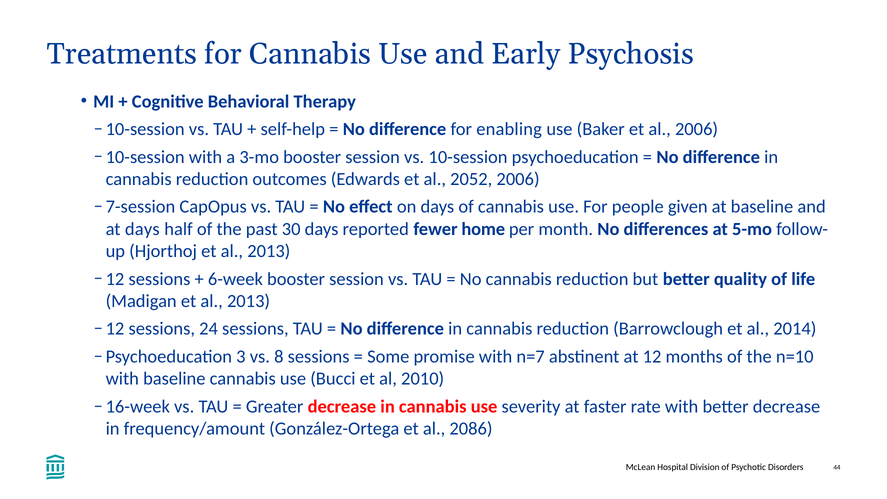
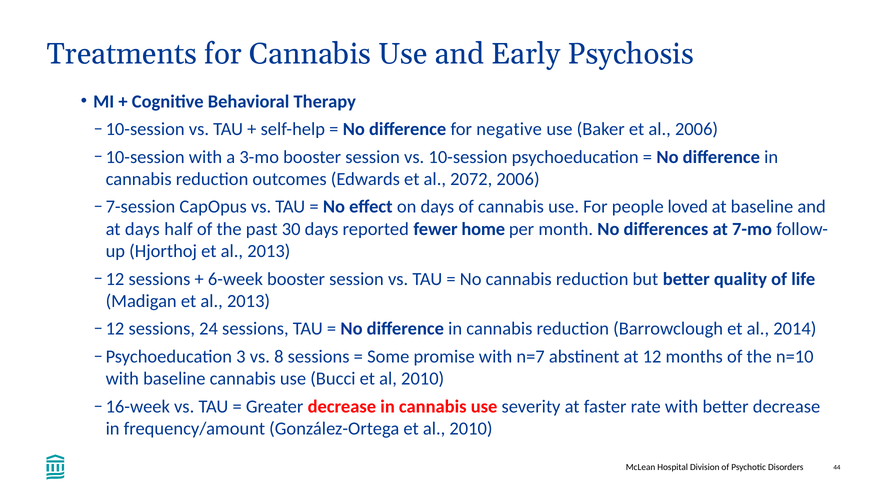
enabling: enabling -> negative (509, 129)
2052: 2052 -> 2072 (471, 179)
given: given -> loved (688, 207)
5-mo: 5-mo -> 7-mo (752, 229)
González-Ortega et al 2086: 2086 -> 2010 (471, 429)
